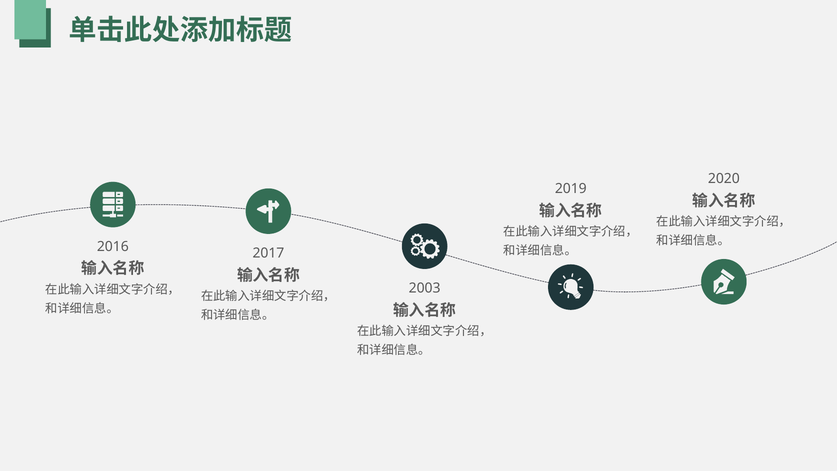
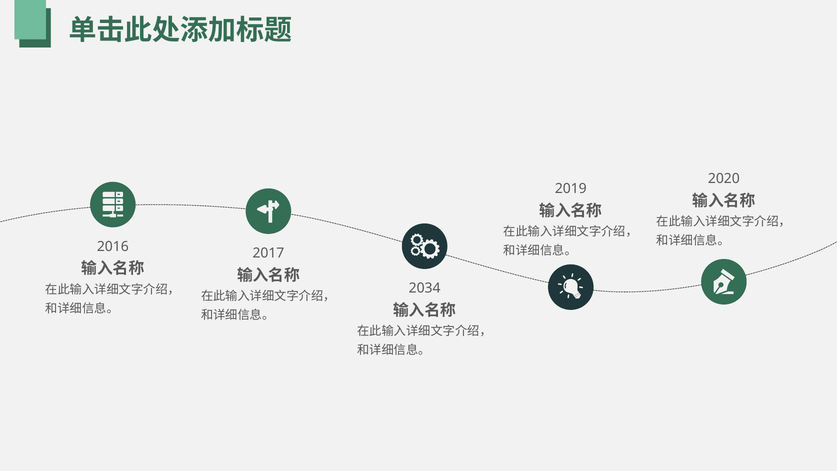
2003: 2003 -> 2034 (425, 288)
